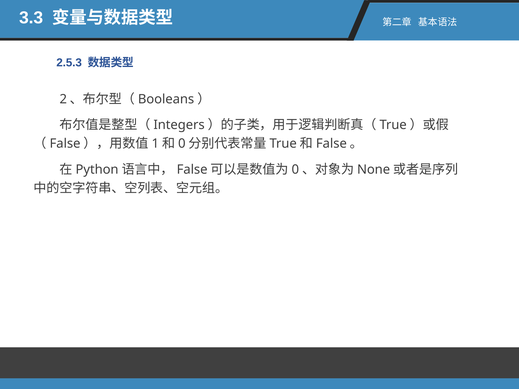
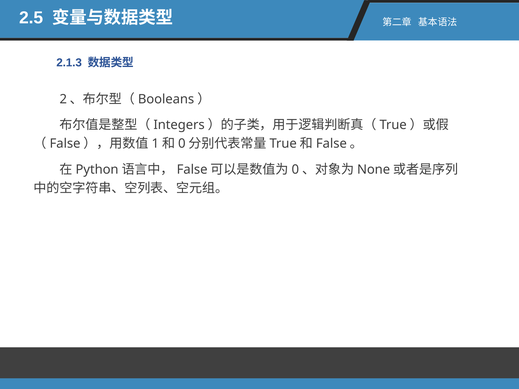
3.3: 3.3 -> 2.5 (31, 18)
2.5.3: 2.5.3 -> 2.1.3 (69, 63)
